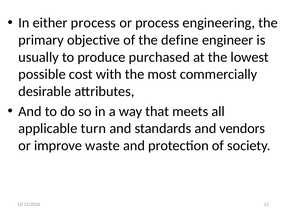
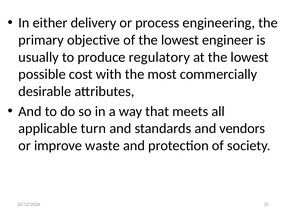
either process: process -> delivery (93, 23)
of the define: define -> lowest (180, 40)
purchased: purchased -> regulatory (159, 57)
